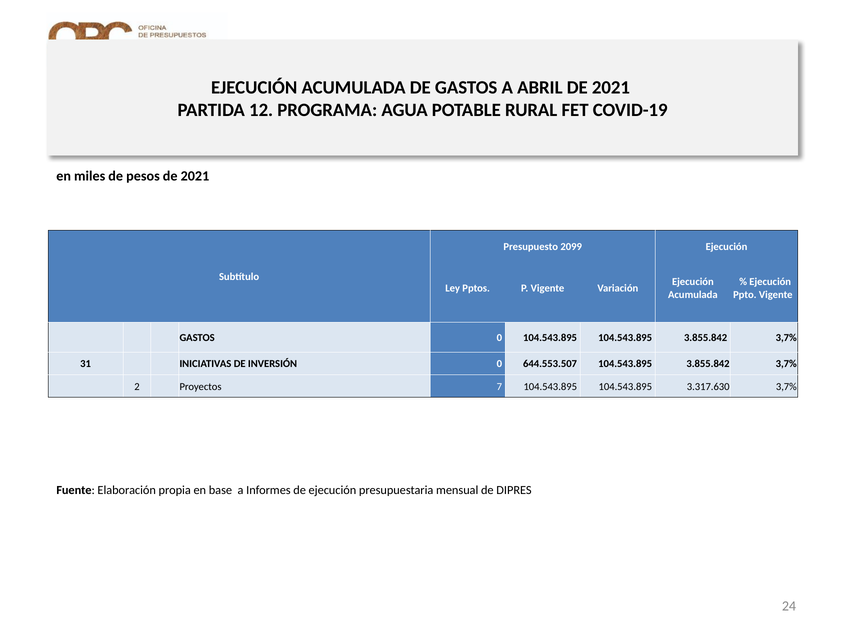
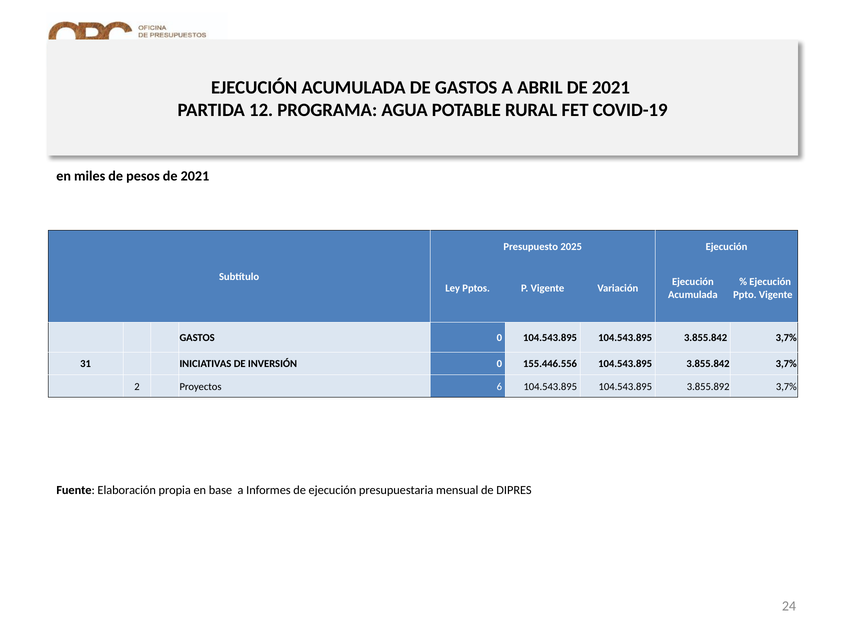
2099: 2099 -> 2025 (571, 247)
644.553.507: 644.553.507 -> 155.446.556 (550, 364)
7: 7 -> 6 (499, 387)
3.317.630: 3.317.630 -> 3.855.892 (708, 387)
